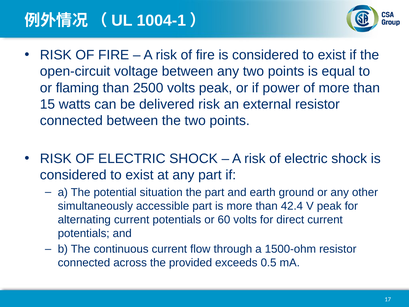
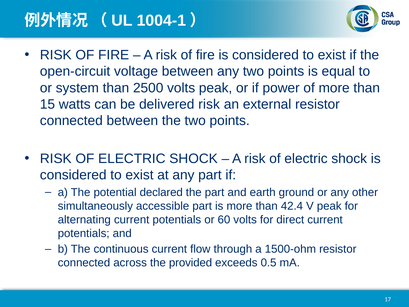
flaming: flaming -> system (77, 88)
situation: situation -> declared (161, 192)
